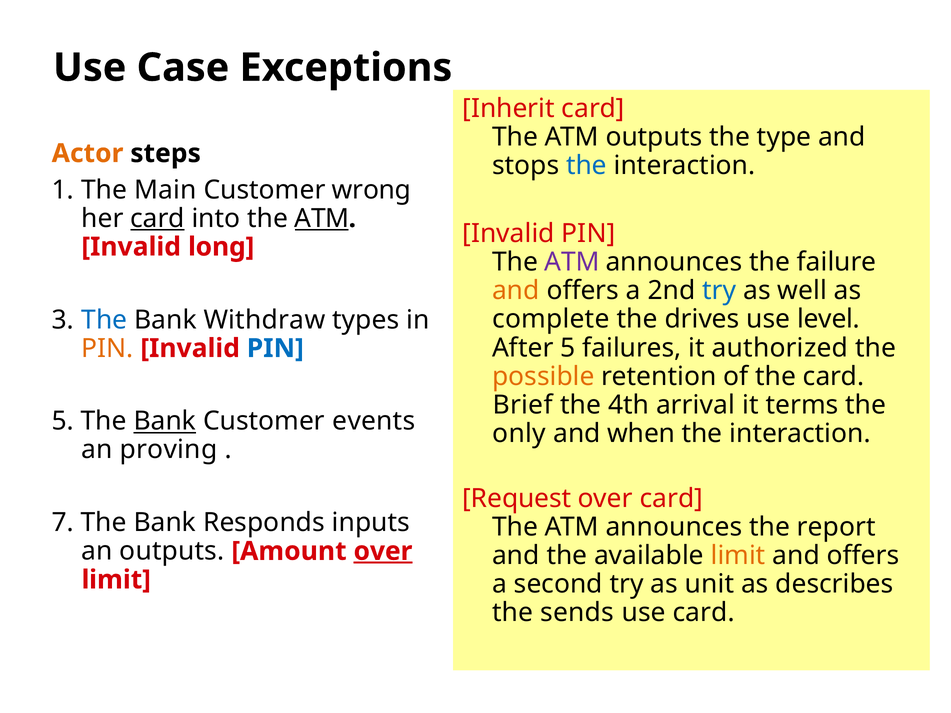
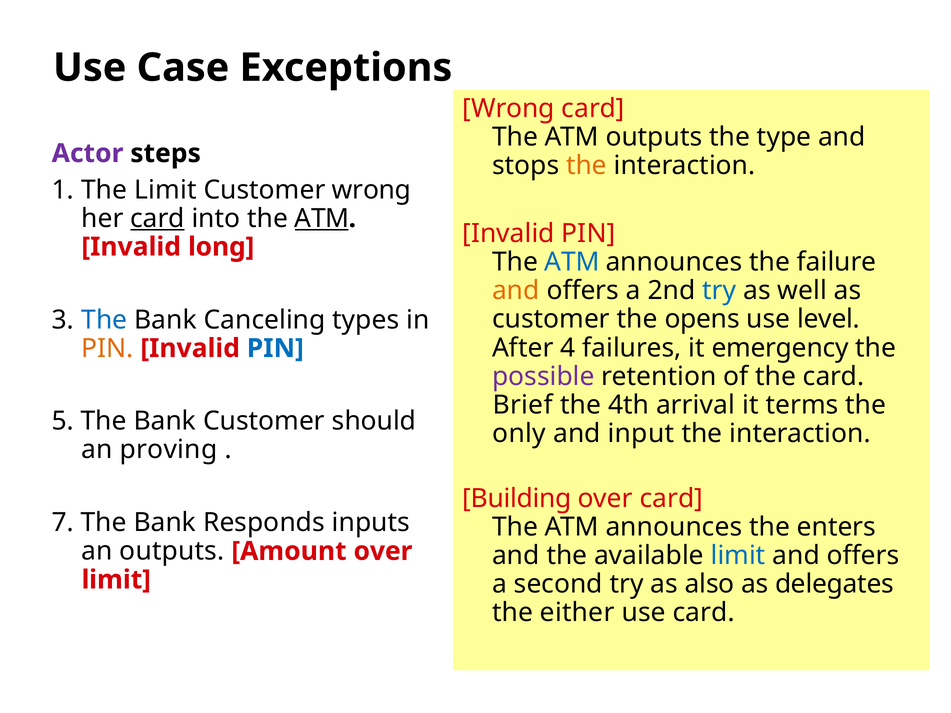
Inherit: Inherit -> Wrong (509, 109)
Actor colour: orange -> purple (88, 153)
the colour: blue -> orange (587, 166)
The Main: Main -> Limit (165, 190)
ATM colour: purple -> blue (572, 262)
complete: complete -> customer (551, 319)
drives: drives -> opens (702, 319)
Withdraw: Withdraw -> Canceling (265, 320)
After 5: 5 -> 4 (568, 348)
authorized: authorized -> emergency (780, 348)
possible colour: orange -> purple (543, 376)
Bank underline: present -> none (165, 421)
events: events -> should (374, 421)
when: when -> input (641, 433)
Request: Request -> Building (517, 498)
report: report -> enters (836, 527)
over underline: present -> none (383, 551)
limit colour: orange -> blue (738, 556)
unit: unit -> also (710, 584)
describes: describes -> delegates (834, 584)
sends: sends -> either (577, 613)
